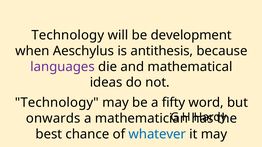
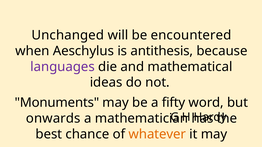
Technology: Technology -> Unchanged (68, 35)
development: development -> encountered (191, 35)
Technology: Technology -> Monuments (57, 103)
whatever colour: blue -> orange (157, 135)
